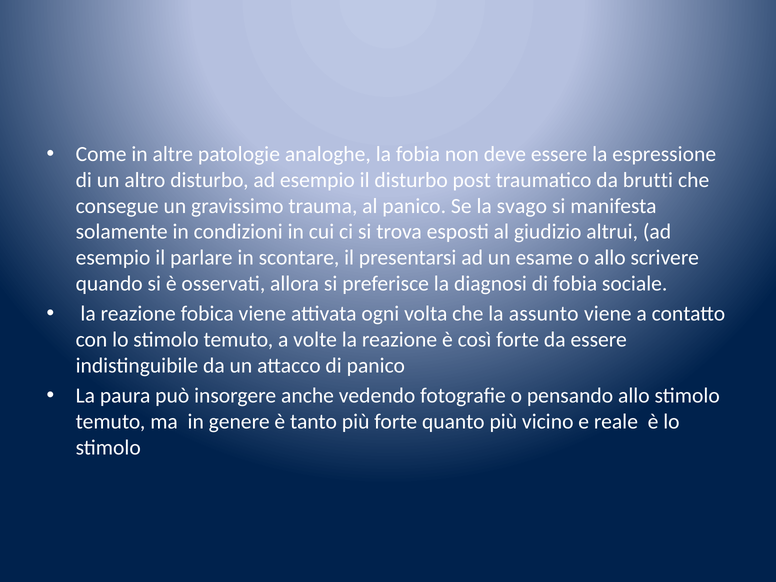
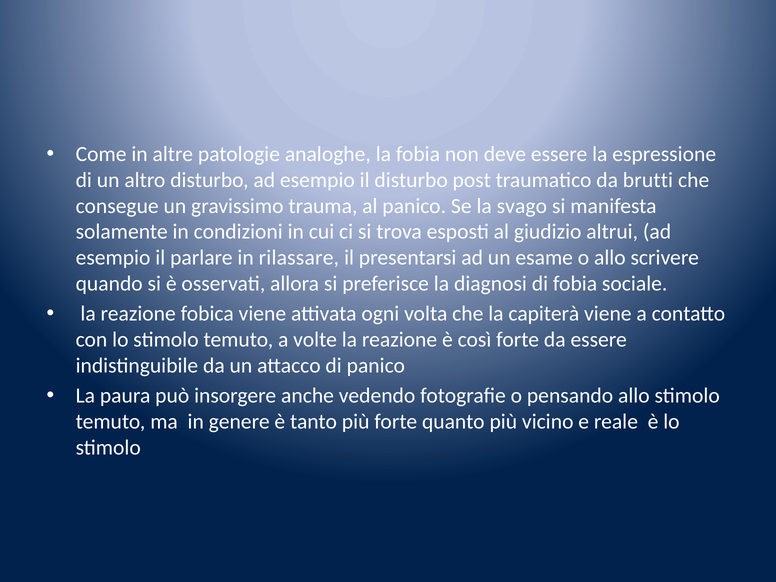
scontare: scontare -> rilassare (299, 258)
assunto: assunto -> capiterà (544, 314)
